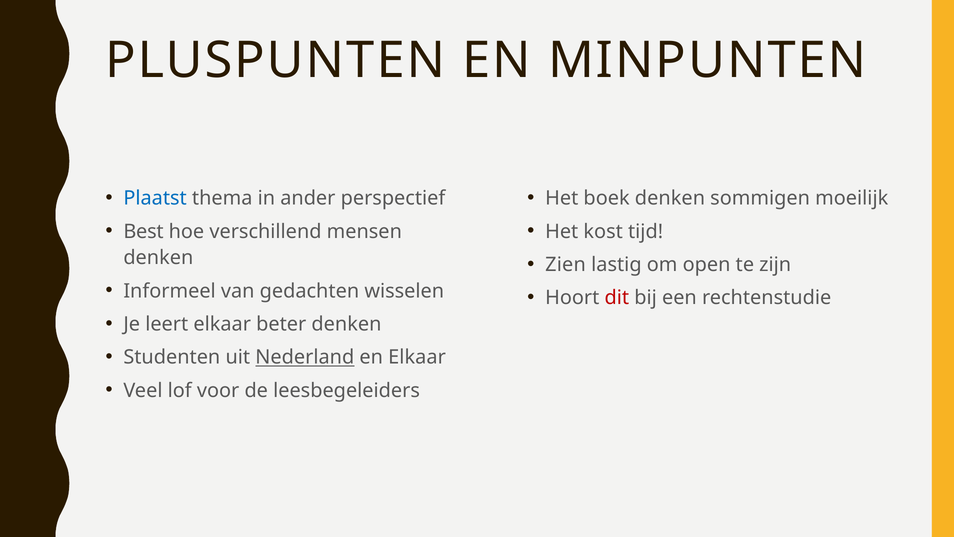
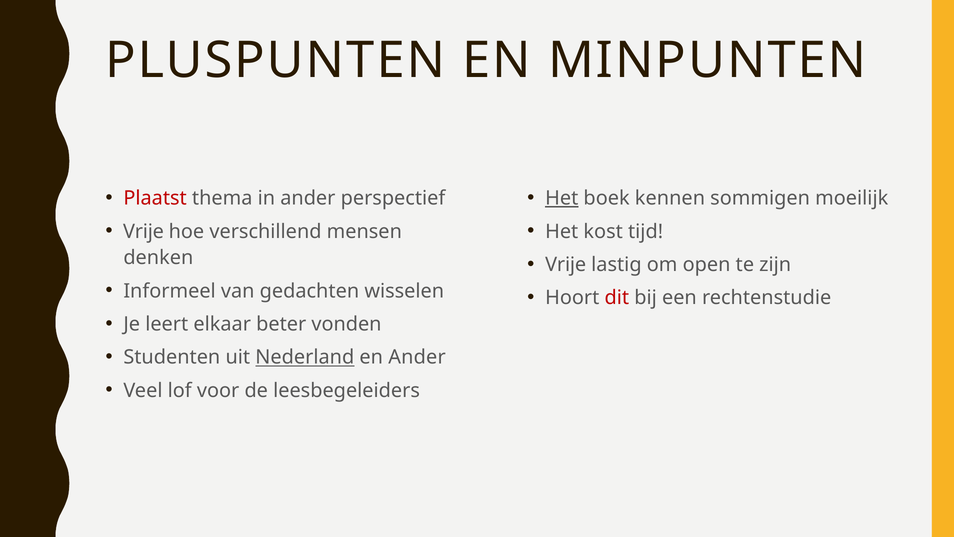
Plaatst colour: blue -> red (155, 198)
Het underline: none -> present (562, 198)
boek denken: denken -> kennen (670, 198)
Best: Best -> Vrije (144, 231)
Zien: Zien -> Vrije (566, 265)
beter denken: denken -> vonden (346, 324)
en Elkaar: Elkaar -> Ander (417, 357)
